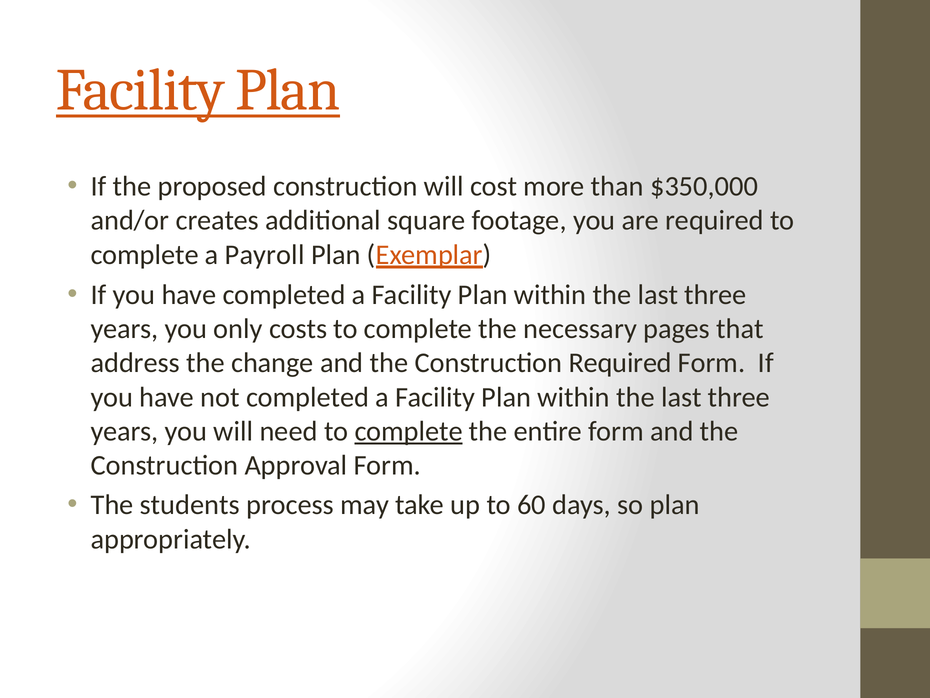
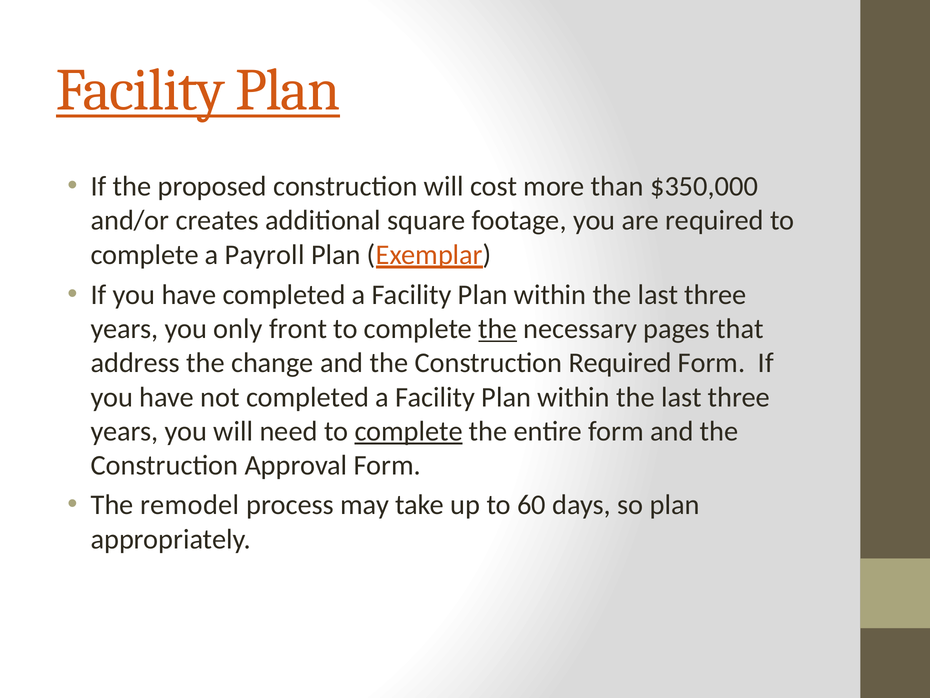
costs: costs -> front (298, 329)
the underline: none -> present (498, 329)
students: students -> remodel (190, 505)
